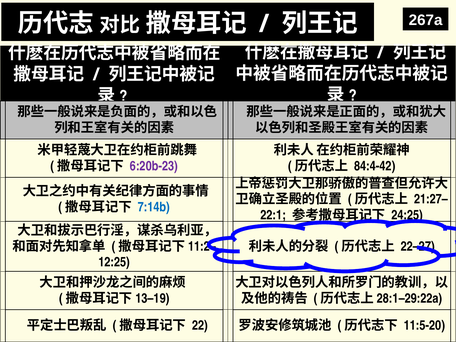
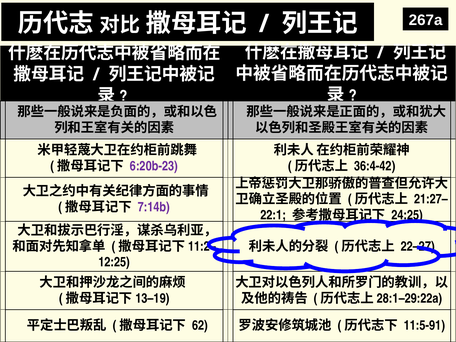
84:4-42: 84:4-42 -> 36:4-42 (375, 166)
7:14b colour: blue -> purple (154, 207)
22: 22 -> 62 (200, 326)
11:5-20: 11:5-20 -> 11:5-91 (424, 326)
